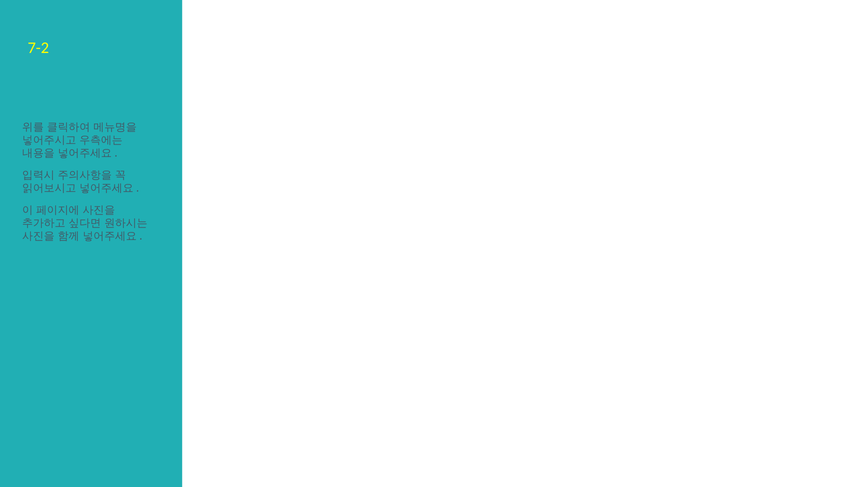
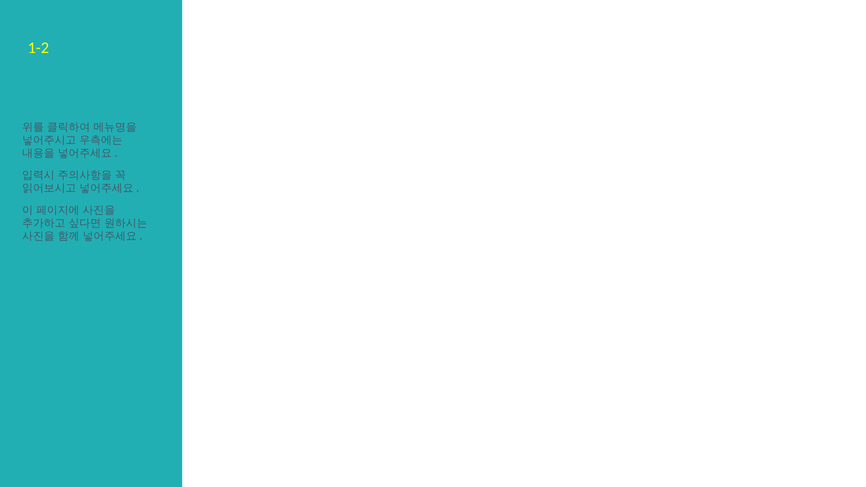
7-2: 7-2 -> 1-2 (38, 48)
